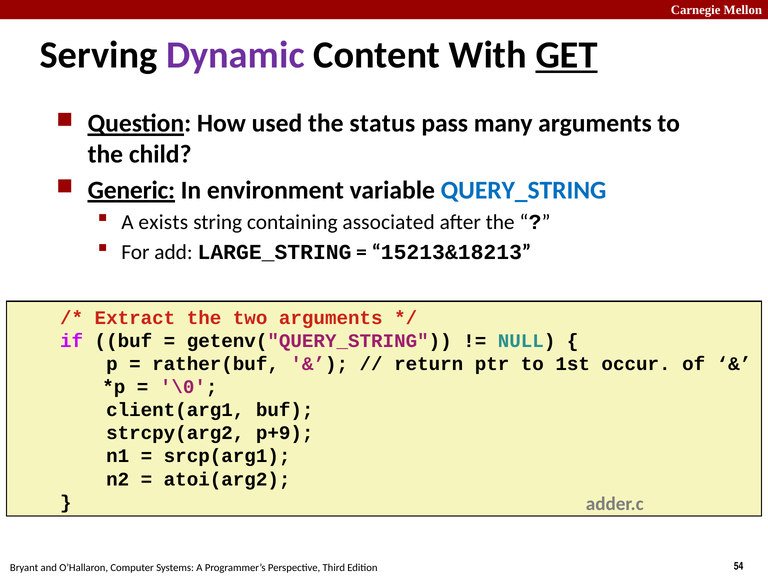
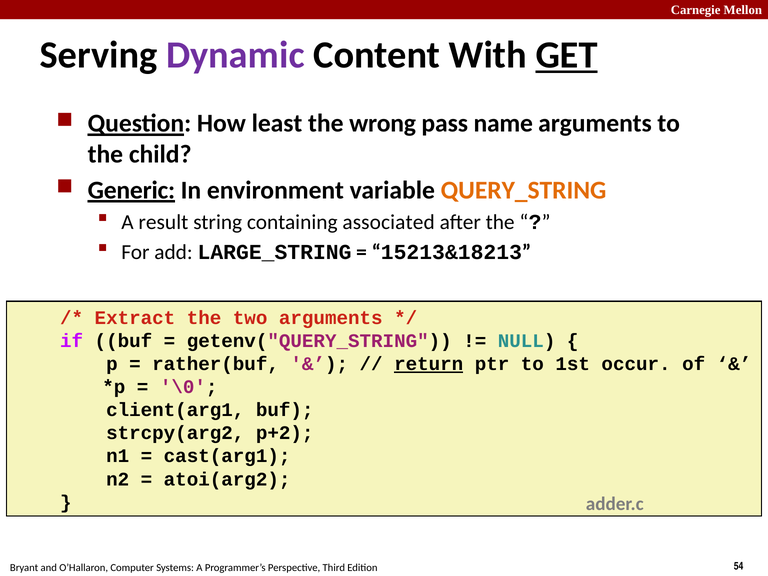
used: used -> least (277, 124)
status: status -> wrong (383, 124)
many: many -> name (503, 124)
QUERY_STRING colour: blue -> orange (524, 190)
exists: exists -> result (163, 222)
return underline: none -> present (429, 364)
p+9: p+9 -> p+2 (285, 433)
srcp(arg1: srcp(arg1 -> cast(arg1 (227, 456)
